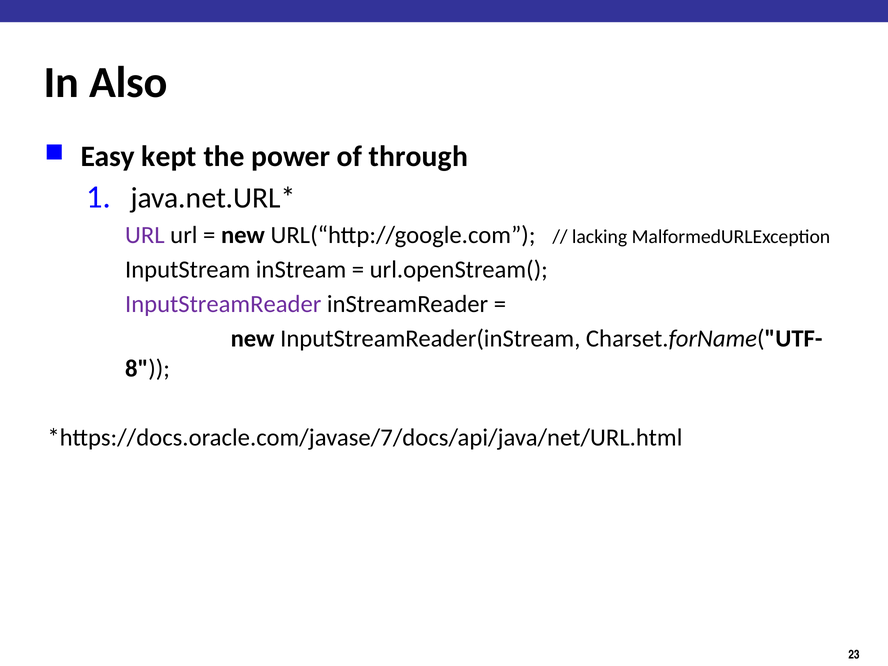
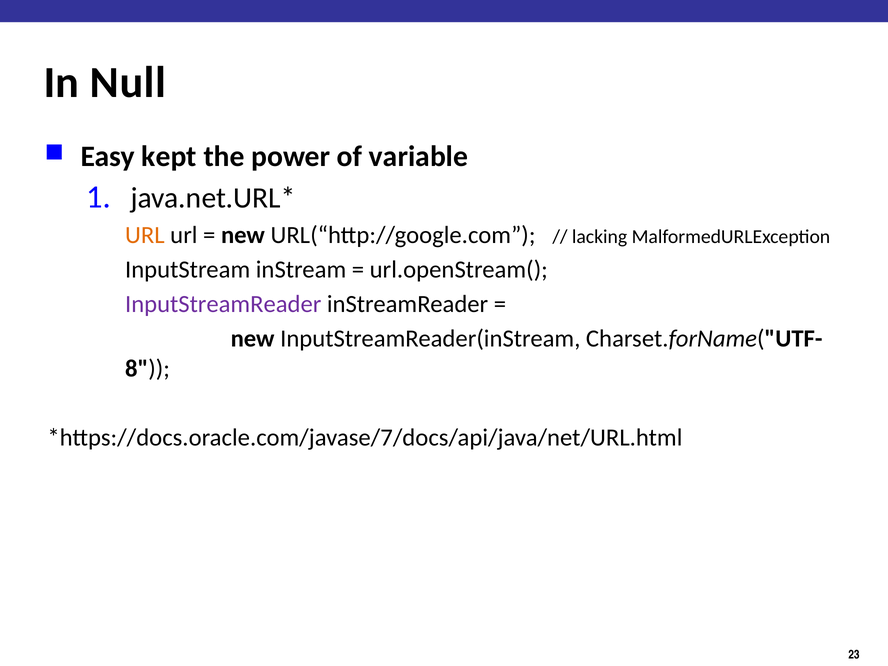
Also: Also -> Null (128, 82)
through: through -> variable (418, 157)
URL colour: purple -> orange (145, 235)
